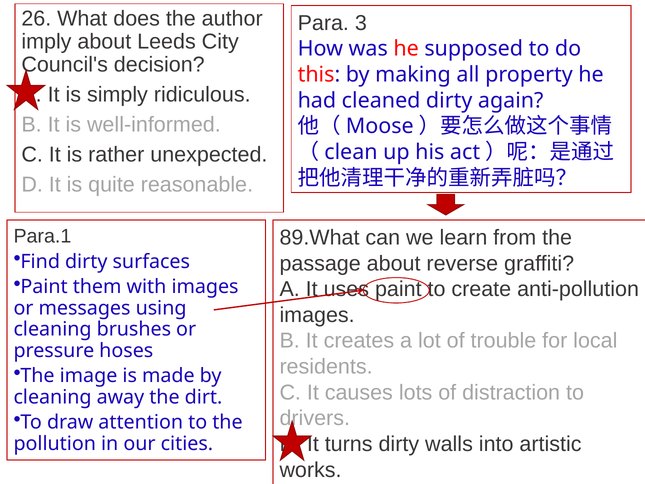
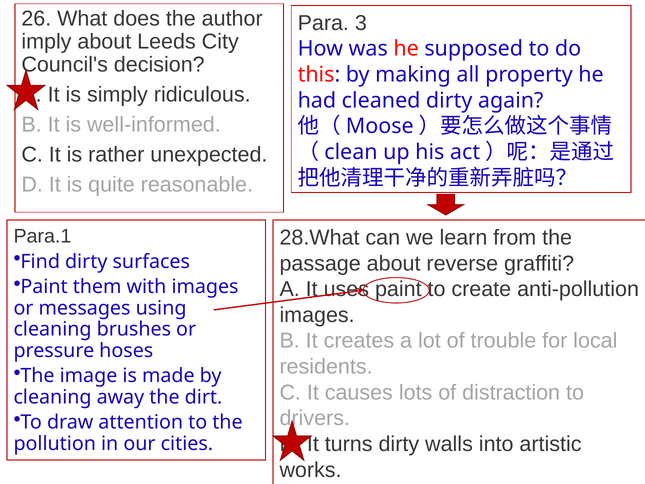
89.What: 89.What -> 28.What (320, 237)
